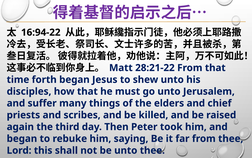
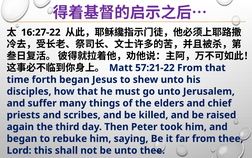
16:94-22: 16:94-22 -> 16:27-22 (41, 32)
28:21-22: 28:21-22 -> 57:21-22 (155, 68)
